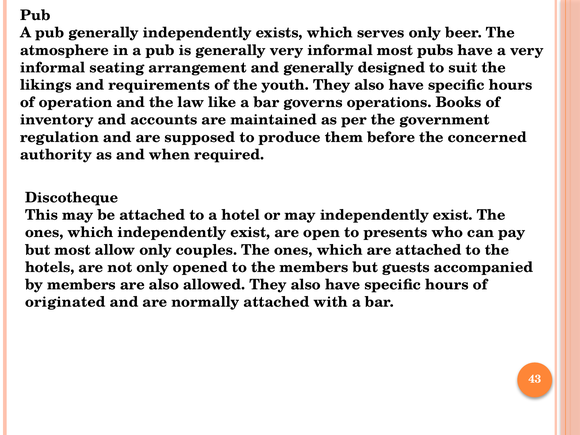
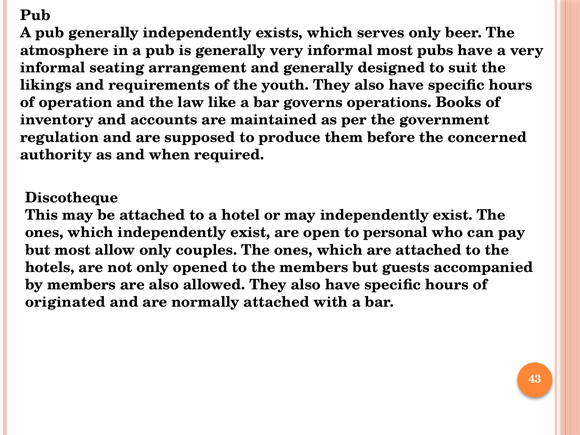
presents: presents -> personal (395, 232)
